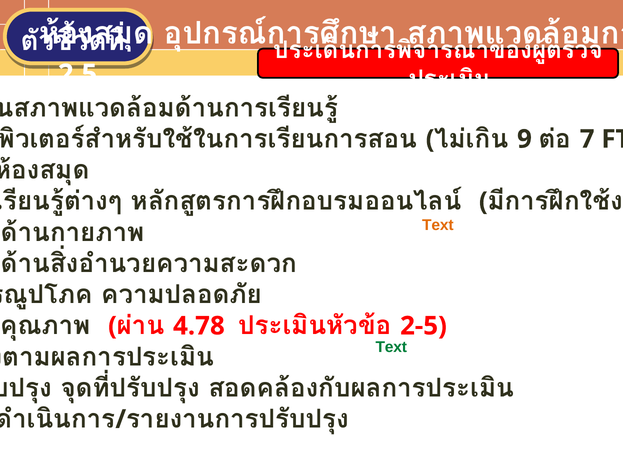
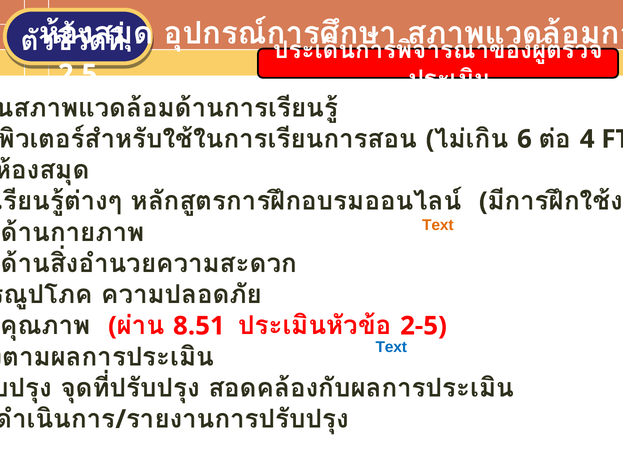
9: 9 -> 6 (524, 139)
7: 7 -> 4 (587, 139)
4.78: 4.78 -> 8.51 (199, 326)
Text colour: green -> blue (391, 347)
